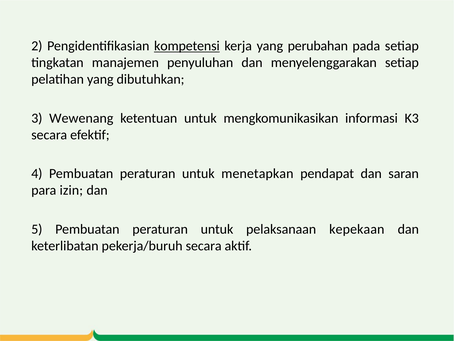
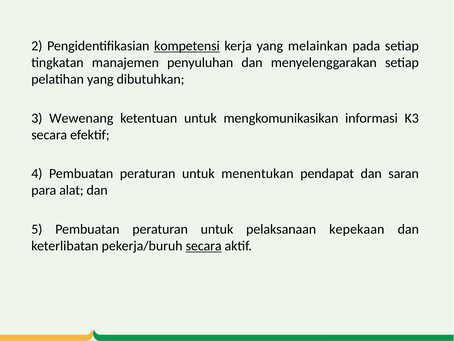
perubahan: perubahan -> melainkan (318, 46)
menetapkan: menetapkan -> menentukan (257, 173)
izin: izin -> alat (71, 190)
secara underline: none -> present (204, 246)
